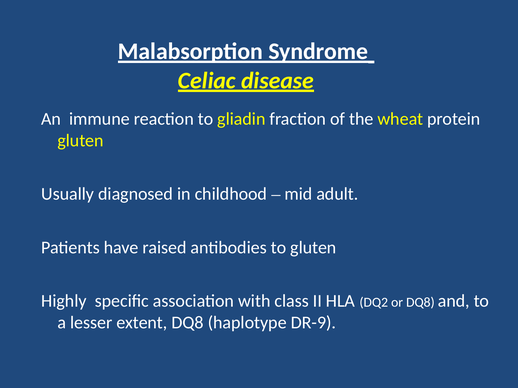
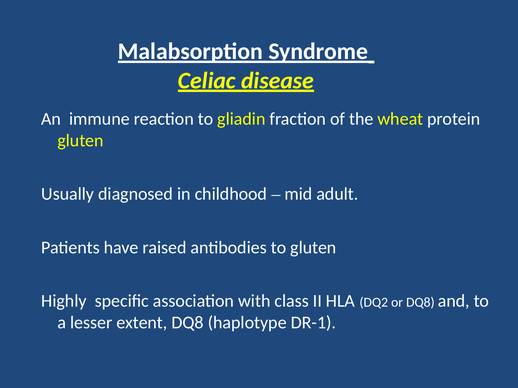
DR-9: DR-9 -> DR-1 (313, 323)
